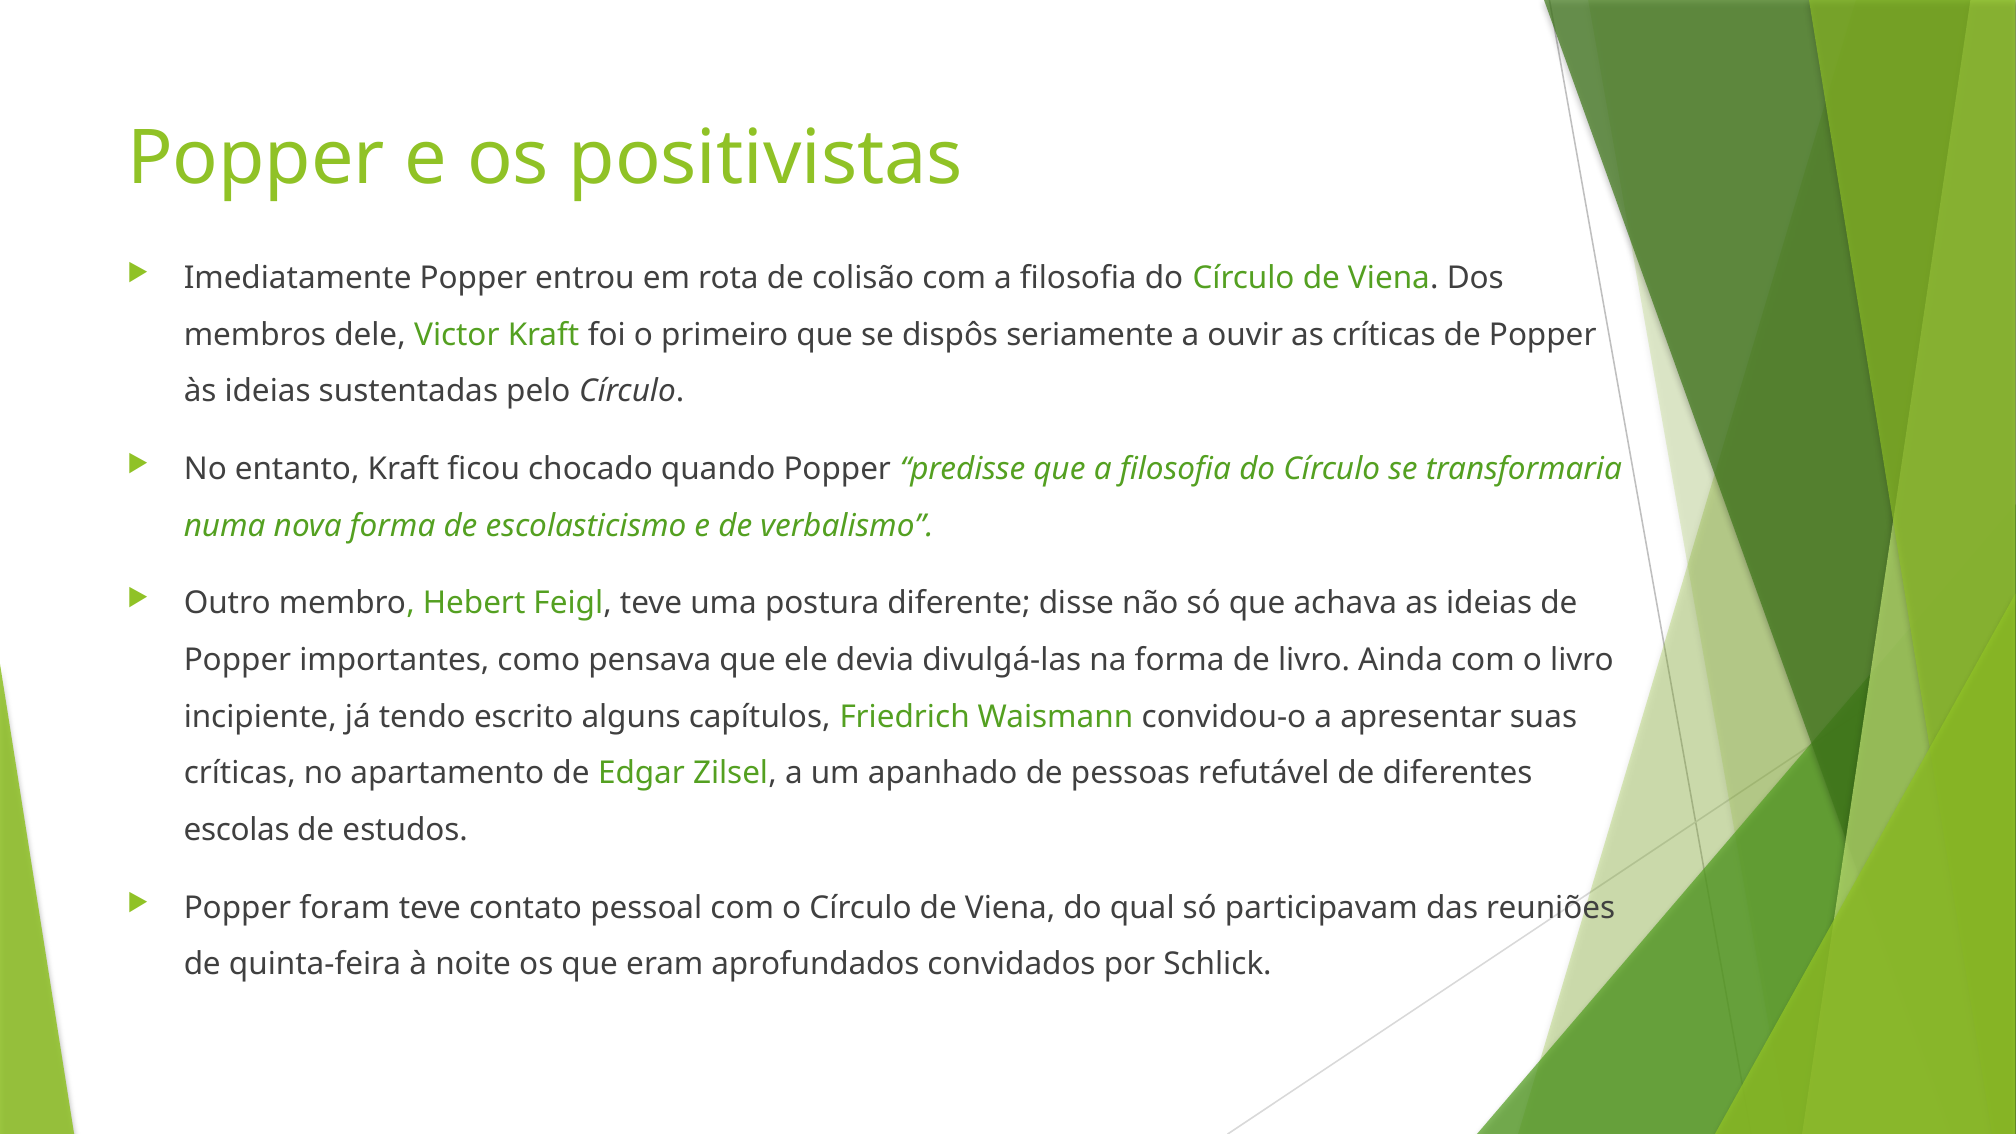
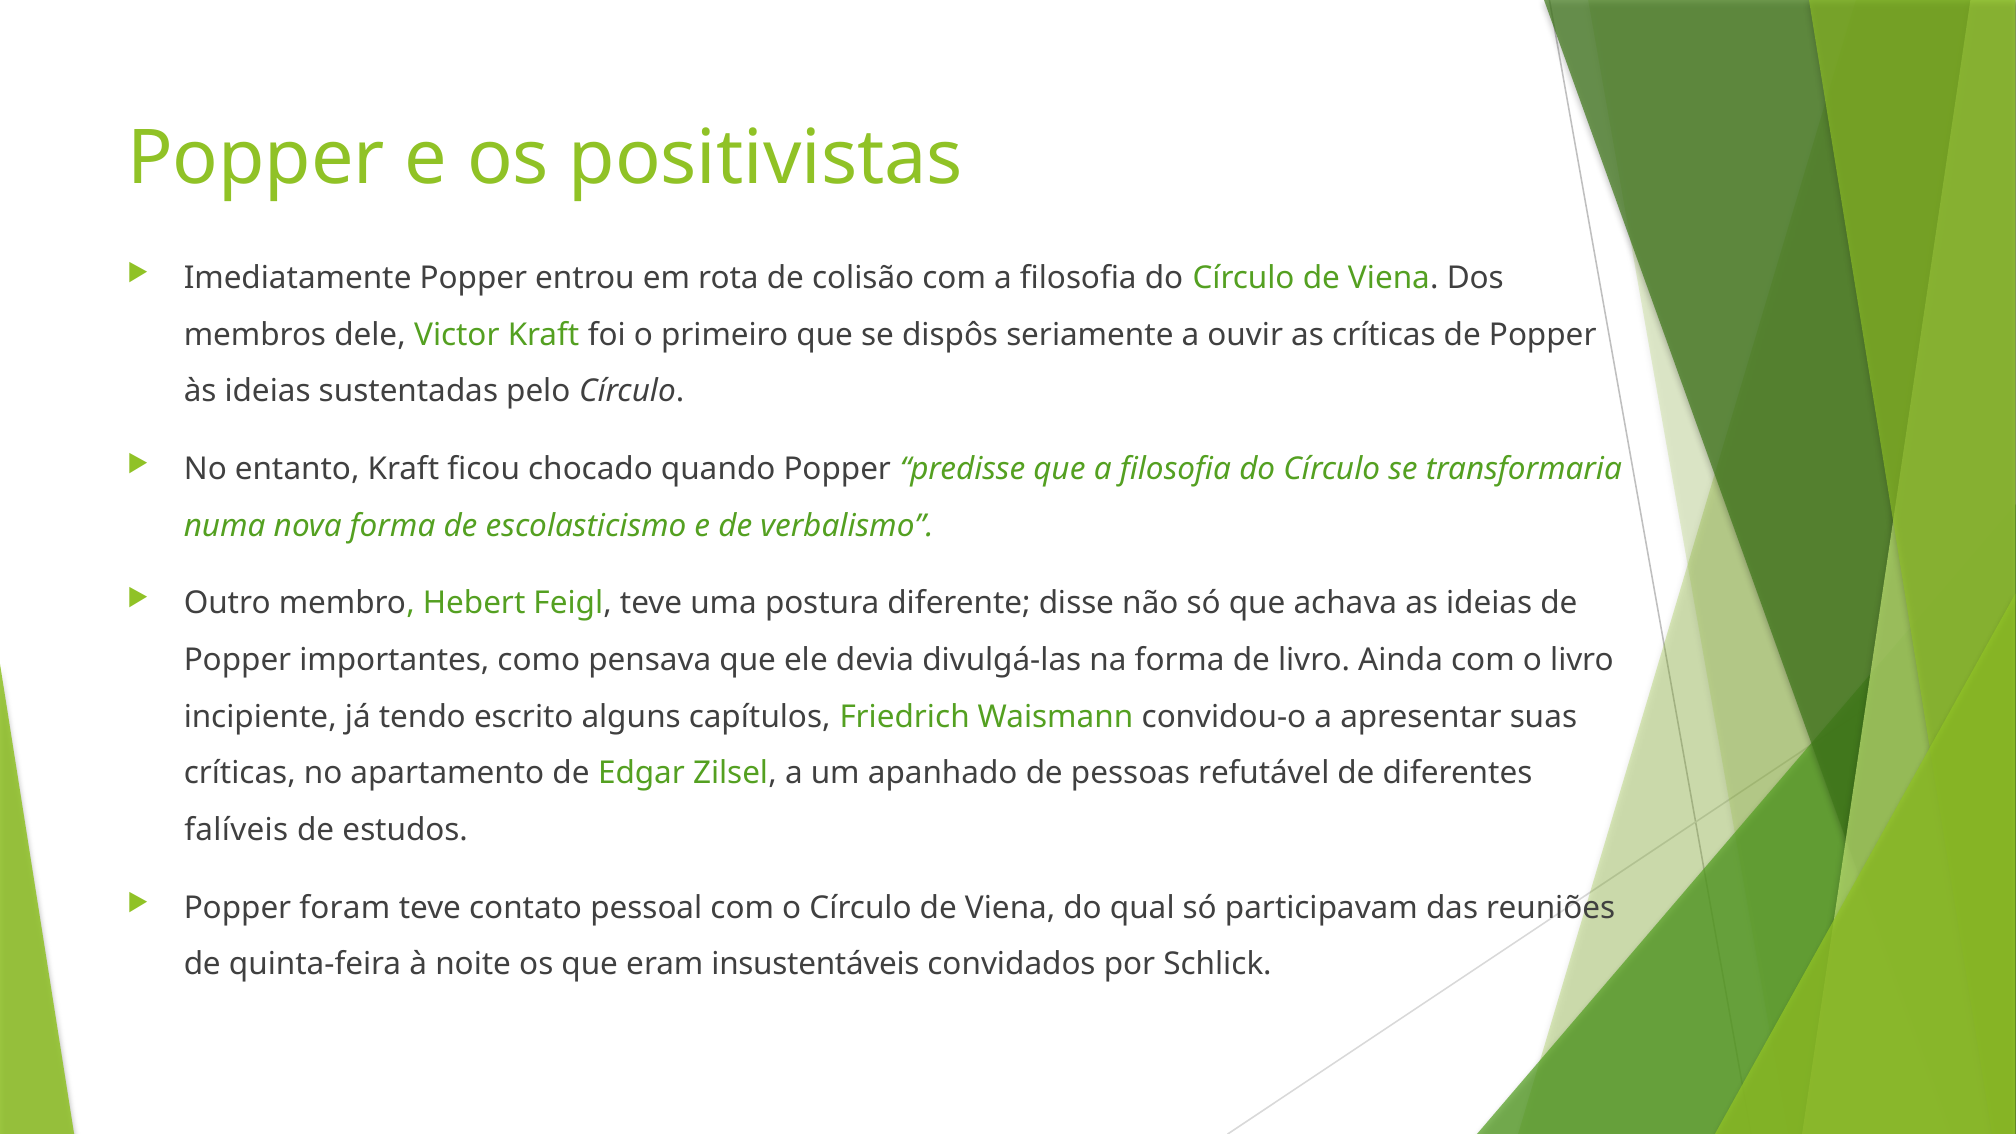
escolas: escolas -> falíveis (236, 830)
aprofundados: aprofundados -> insustentáveis (815, 964)
